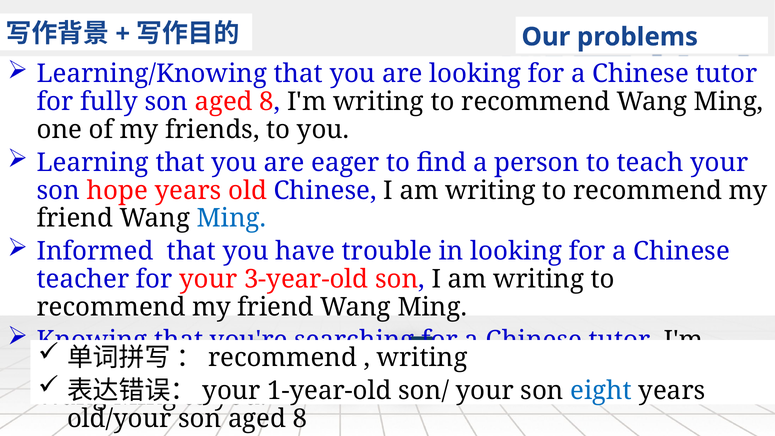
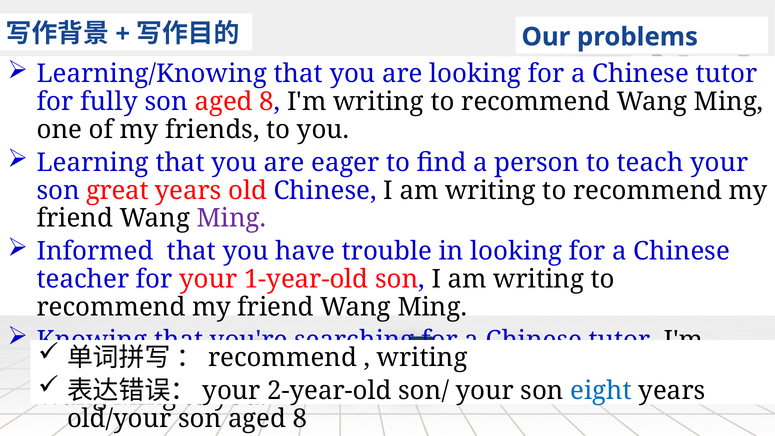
hope: hope -> great (117, 191)
Ming colour: blue -> purple (231, 218)
3-year-old: 3-year-old -> 1-year-old (306, 279)
1-year-old: 1-year-old -> 2-year-old (329, 391)
